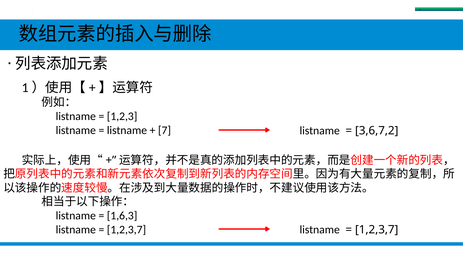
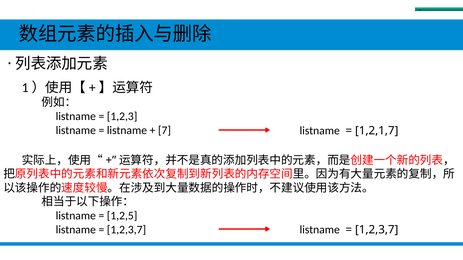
3,6,7,2: 3,6,7,2 -> 1,2,1,7 (377, 131)
1,6,3: 1,6,3 -> 1,2,5 (122, 216)
